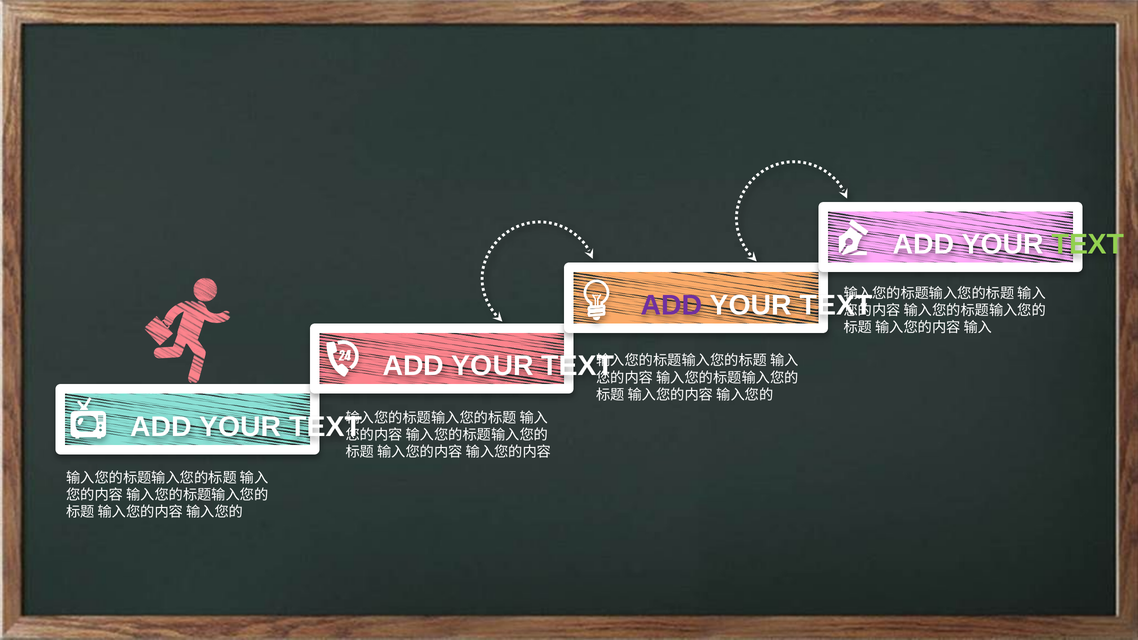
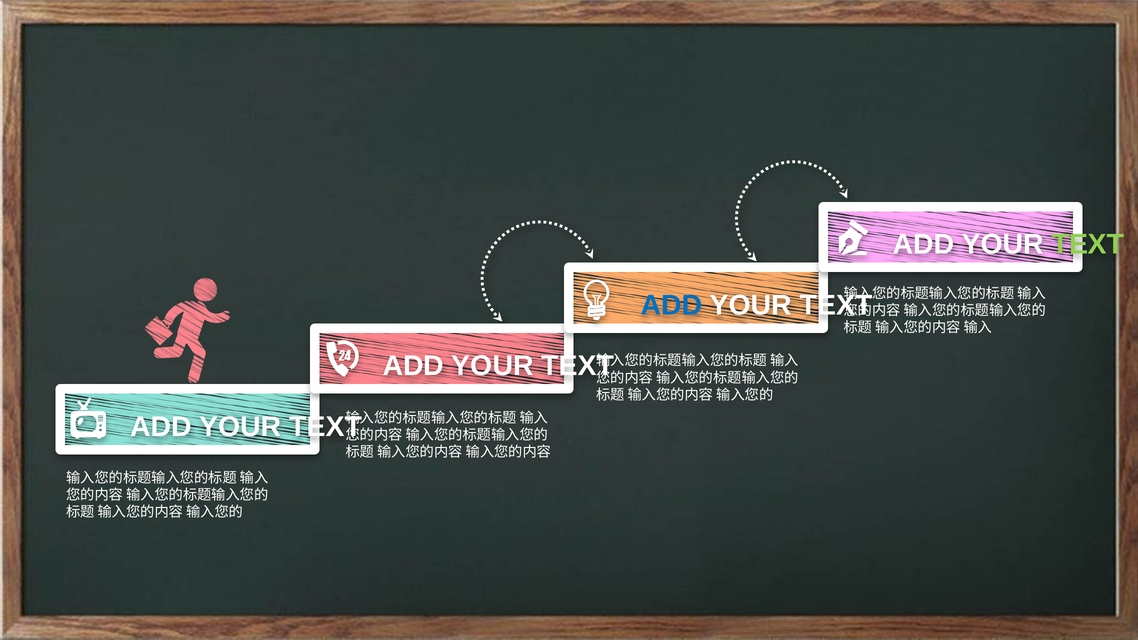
ADD colour: purple -> blue (672, 305)
